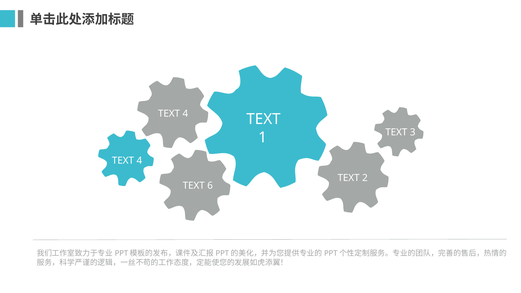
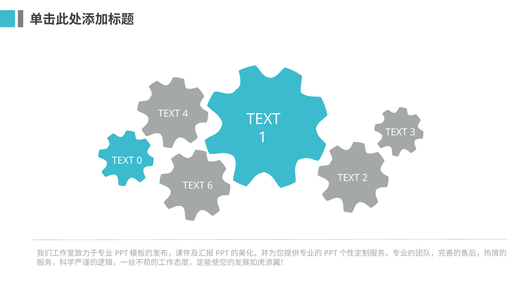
4: 4 -> 0 (139, 161)
